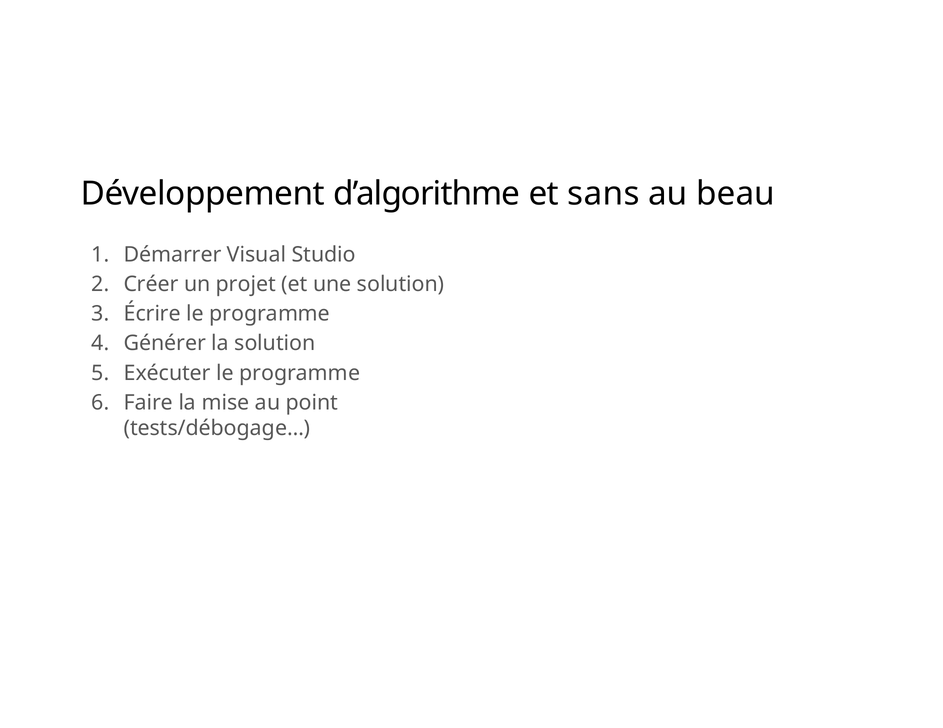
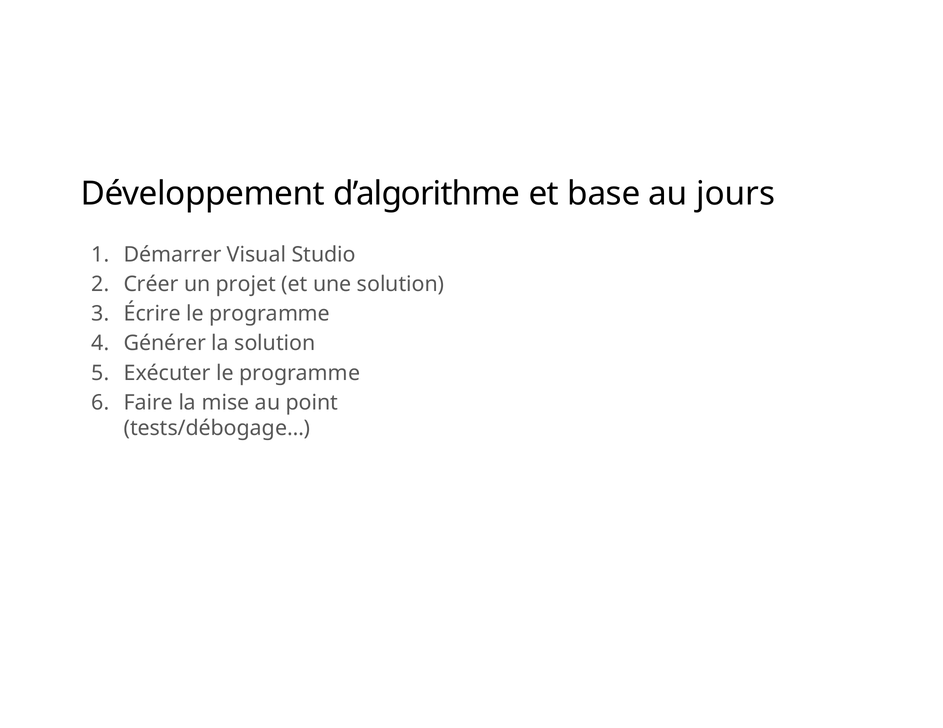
sans: sans -> base (604, 194)
beau: beau -> jours (736, 194)
